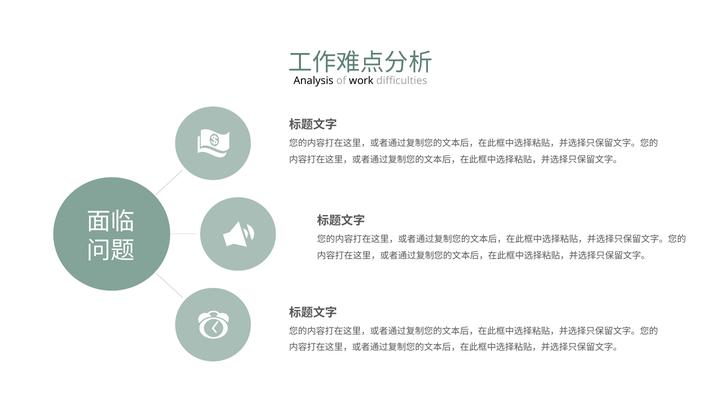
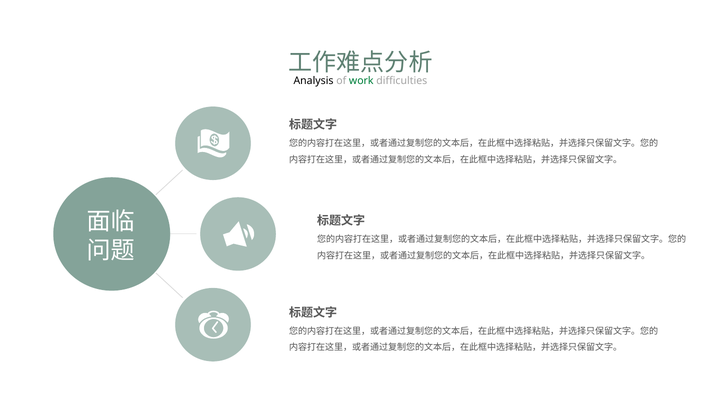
work colour: black -> green (361, 81)
